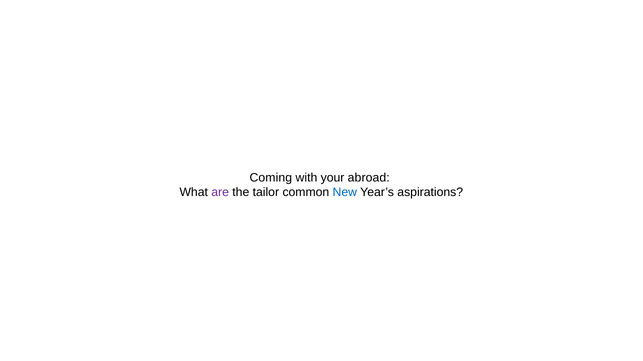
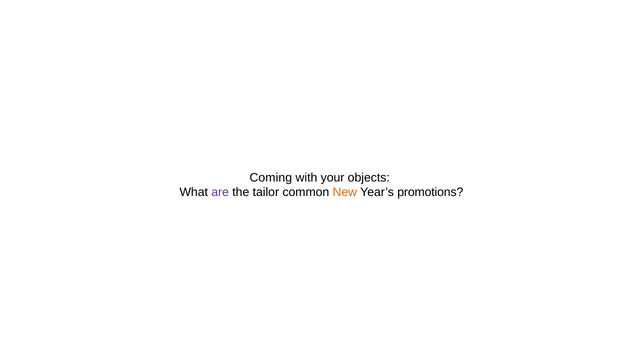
abroad: abroad -> objects (369, 178)
New colour: blue -> orange (345, 193)
aspirations: aspirations -> promotions (430, 193)
